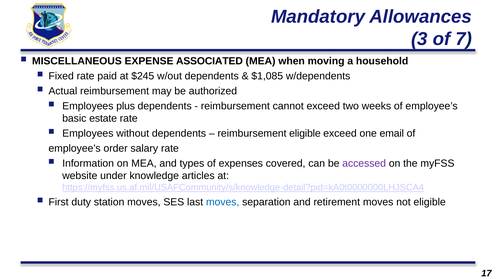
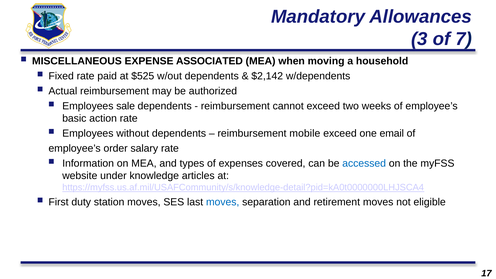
$245: $245 -> $525 (143, 76)
$1,085: $1,085 -> $2,142 (267, 76)
plus: plus -> sale (126, 106)
estate: estate -> action (103, 118)
reimbursement eligible: eligible -> mobile (305, 133)
accessed colour: purple -> blue (364, 163)
